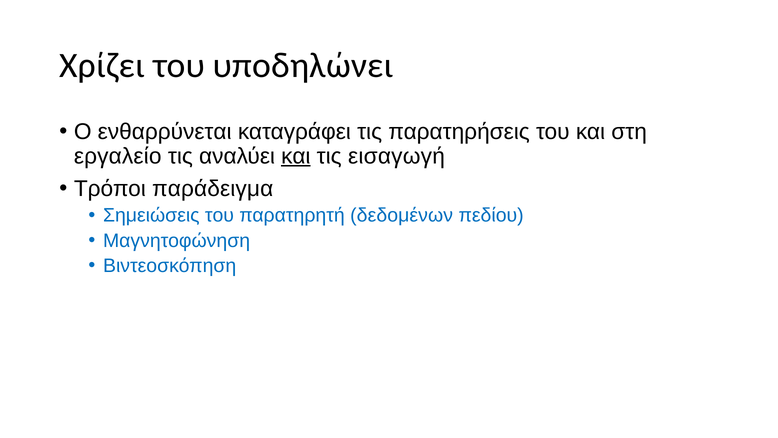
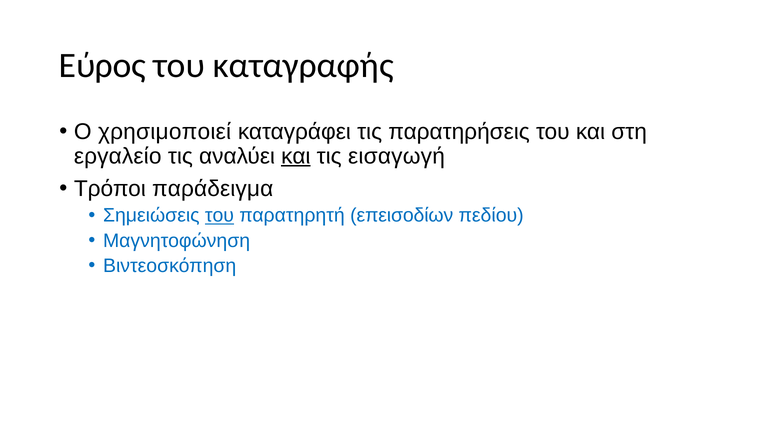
Χρίζει: Χρίζει -> Εύρος (102, 65)
υποδηλώνει: υποδηλώνει -> καταγραφής (303, 65)
ενθαρρύνεται: ενθαρρύνεται -> χρησιμοποιεί (165, 131)
του underline: none -> present (219, 215)
δεδομένων: δεδομένων -> επεισοδίων (402, 215)
